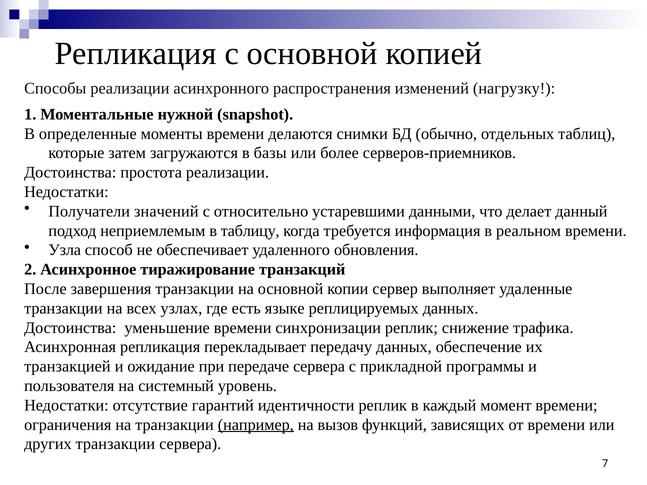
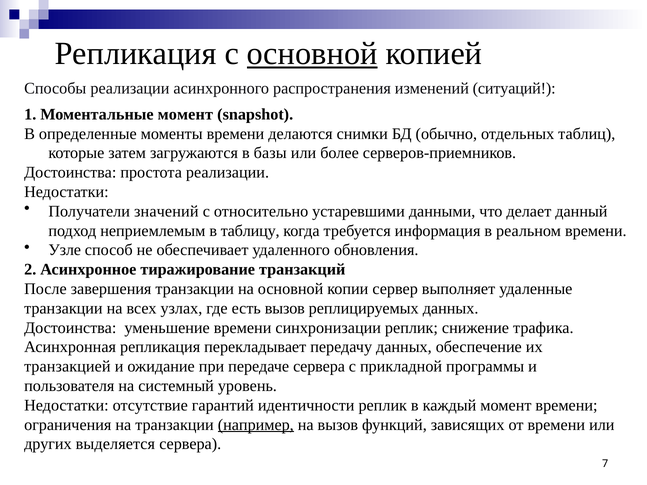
основной underline: none -> present (312, 54)
нагрузку: нагрузку -> ситуаций (514, 88)
Моментальные нужной: нужной -> момент (185, 114)
Узла: Узла -> Узле (65, 250)
есть языке: языке -> вызов (285, 308)
других транзакции: транзакции -> выделяется (115, 444)
